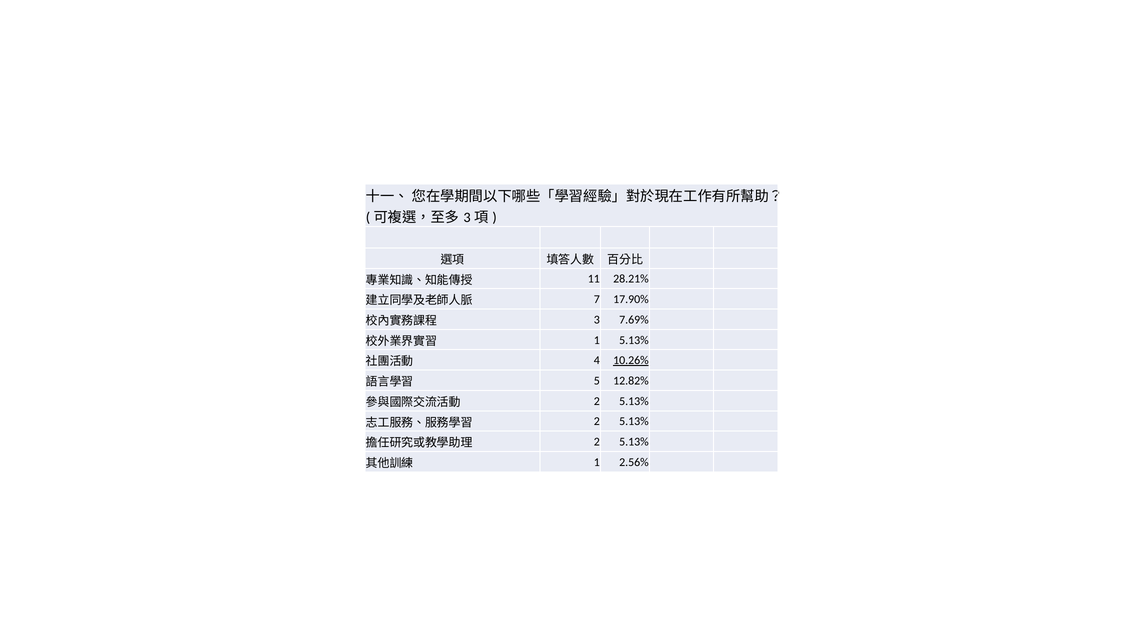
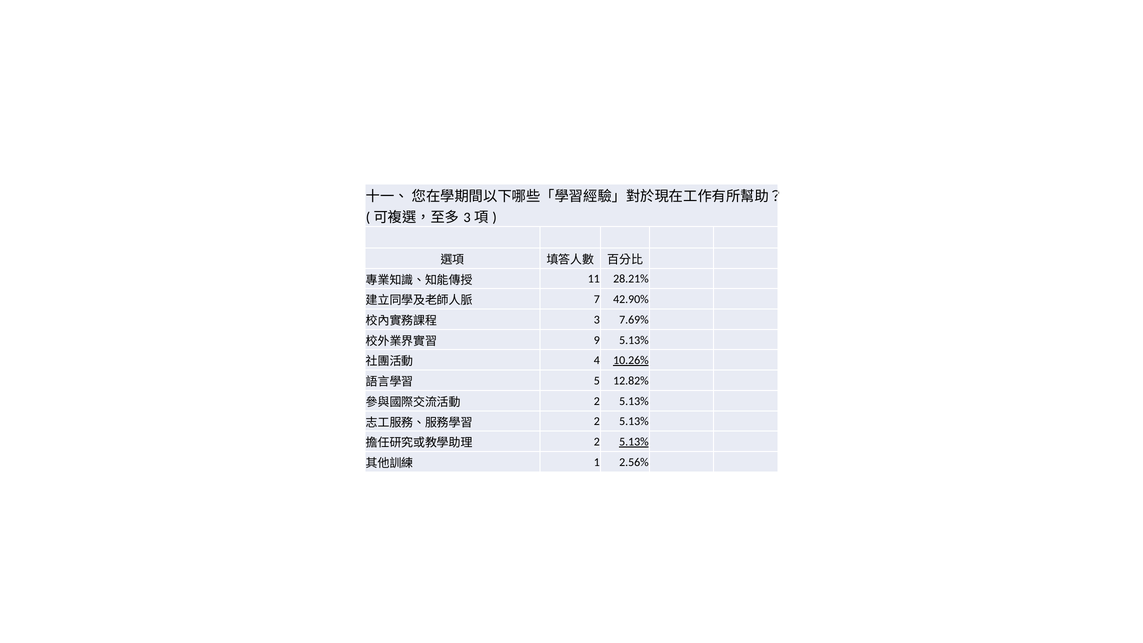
17.90%: 17.90% -> 42.90% (631, 299)
1: 1 -> 9 (597, 340)
5.13% underline: none -> present (634, 442)
